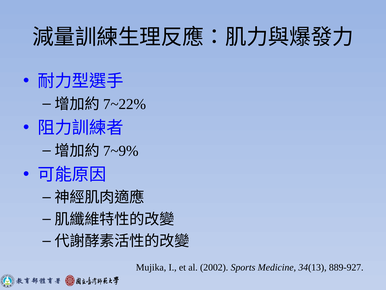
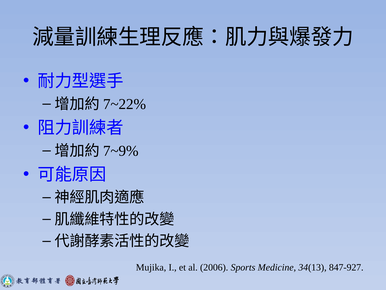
2002: 2002 -> 2006 (214, 267)
889-927: 889-927 -> 847-927 (346, 267)
